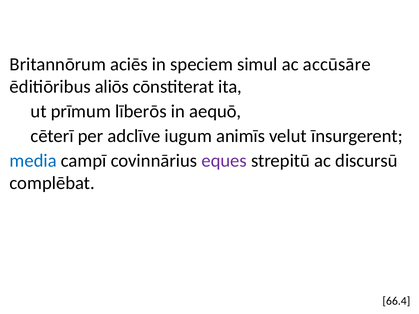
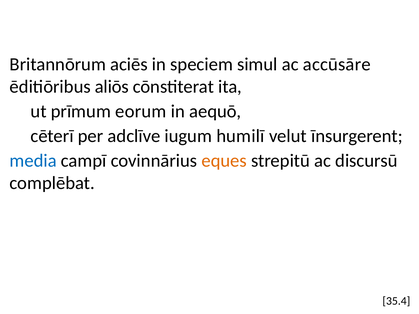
līberōs: līberōs -> eorum (141, 112)
animīs: animīs -> humilī (240, 136)
eques colour: purple -> orange (224, 161)
66.4: 66.4 -> 35.4 (396, 301)
